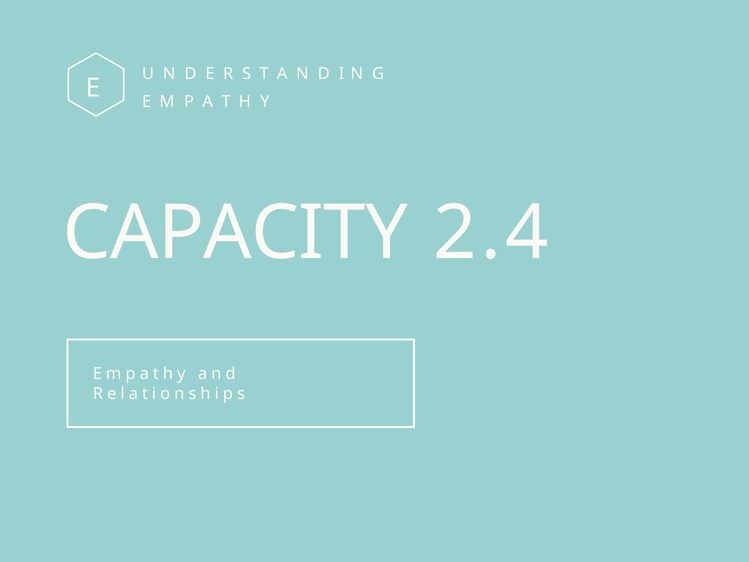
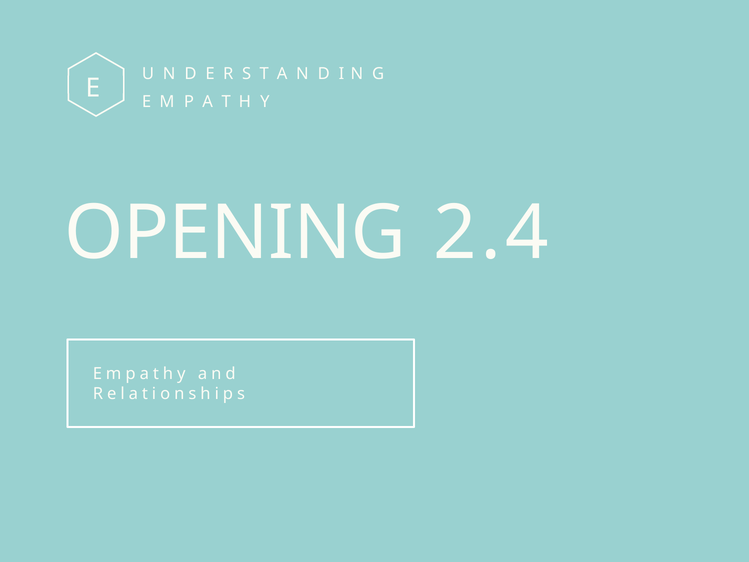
CAPACITY: CAPACITY -> OPENING (235, 233)
